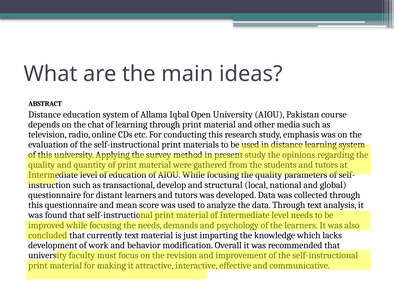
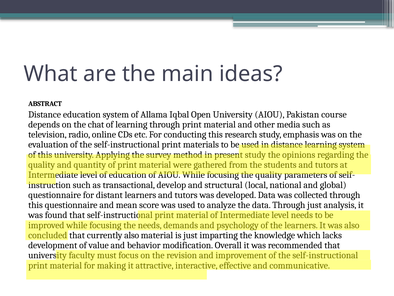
Through text: text -> just (314, 205)
currently text: text -> also (132, 235)
work: work -> value (99, 245)
